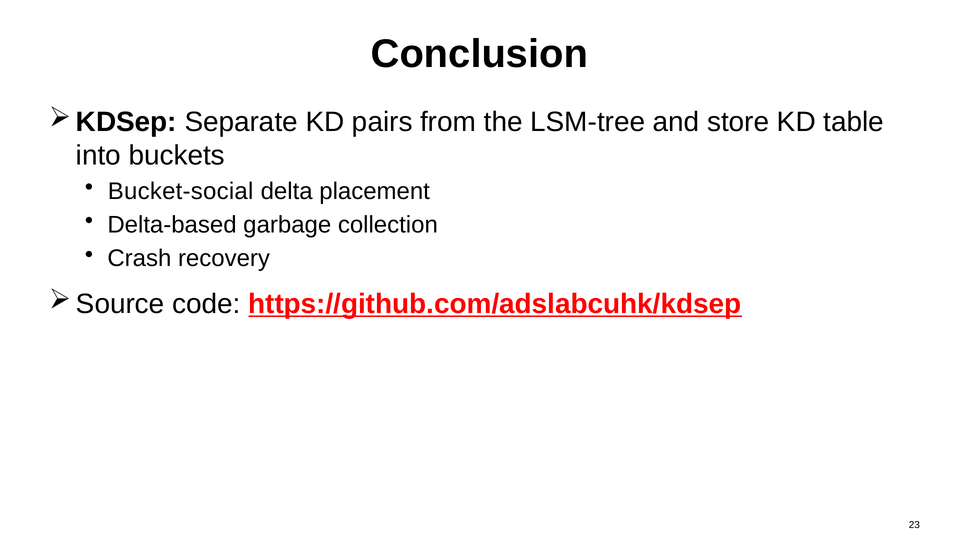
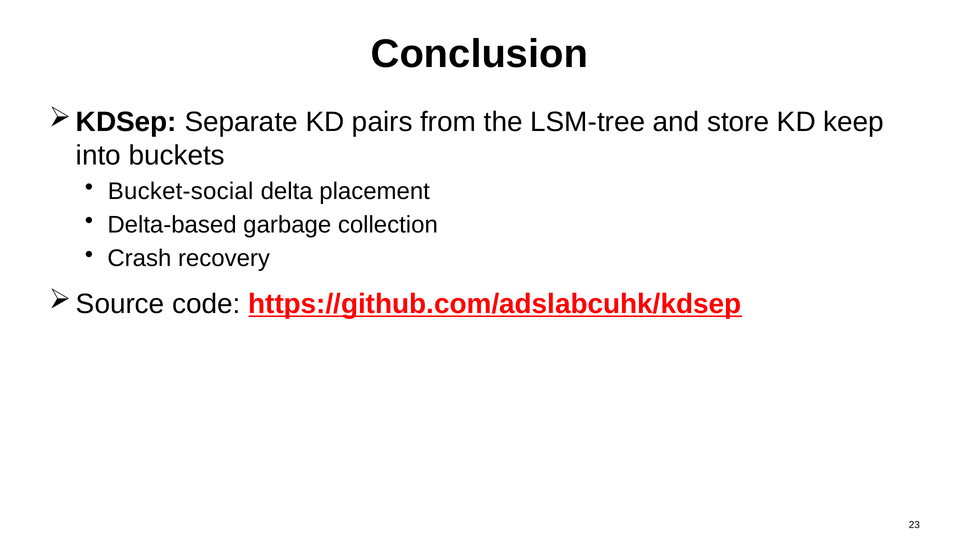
table: table -> keep (854, 122)
